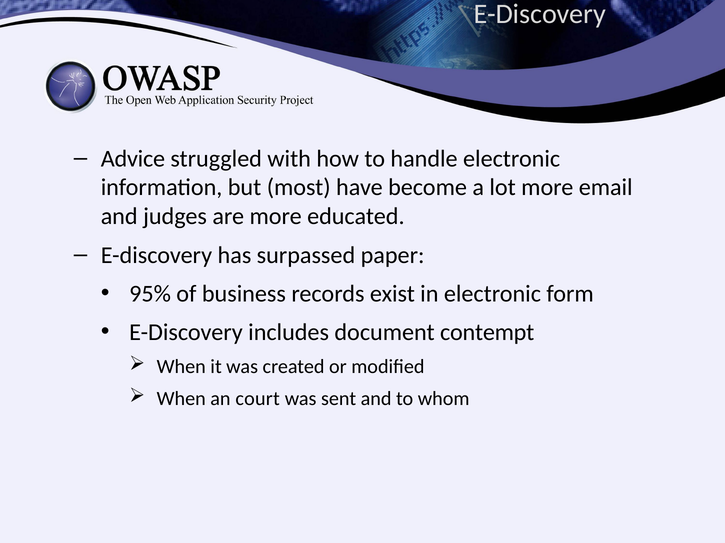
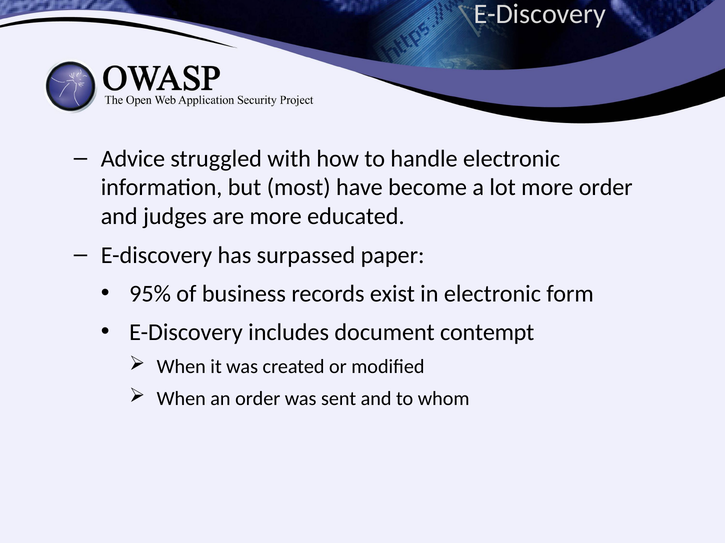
more email: email -> order (606, 188)
an court: court -> order (258, 399)
